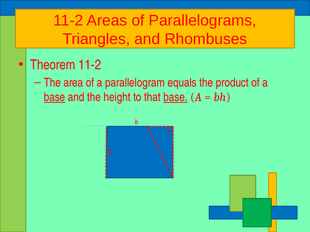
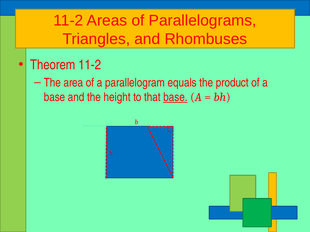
base underline: present -> none (55, 97)
